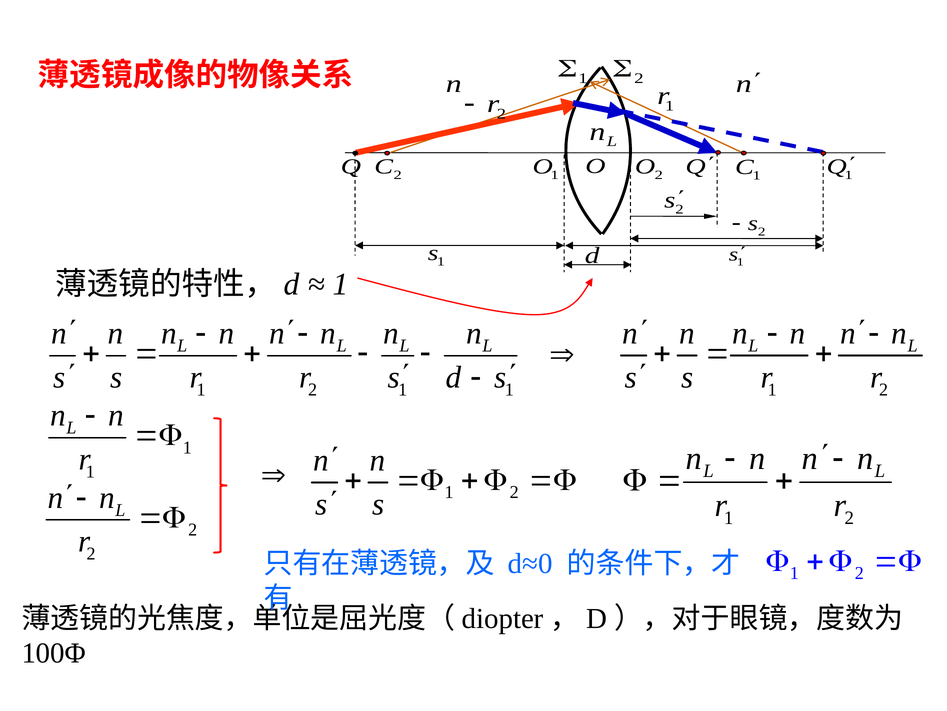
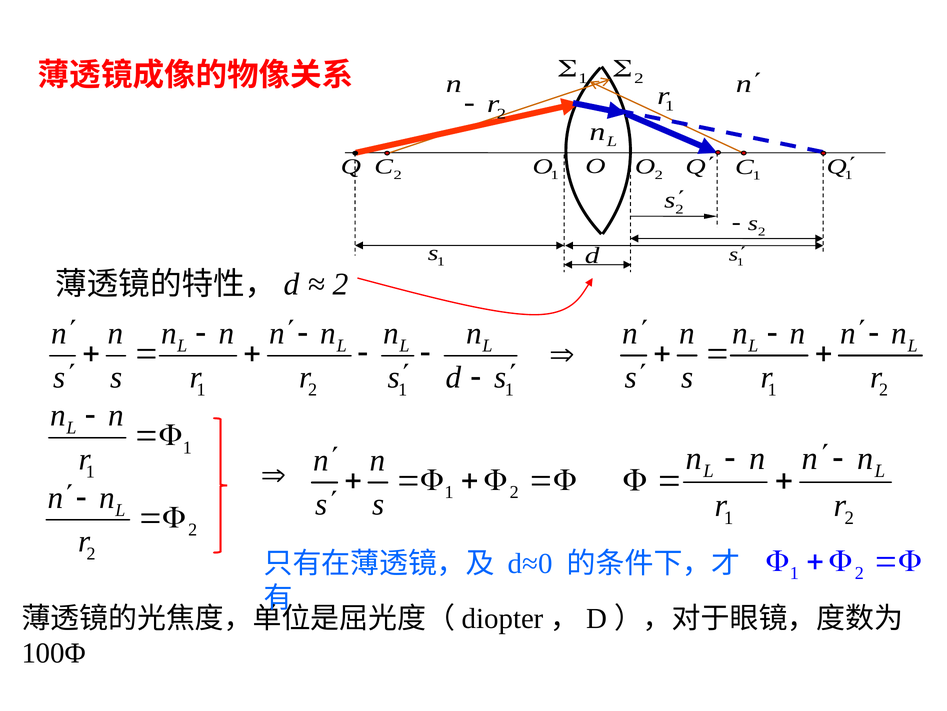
1: 1 -> 2 (341, 284)
